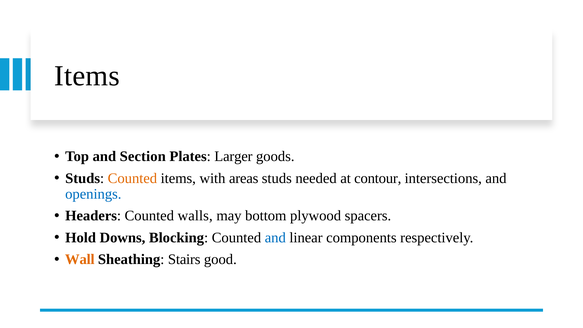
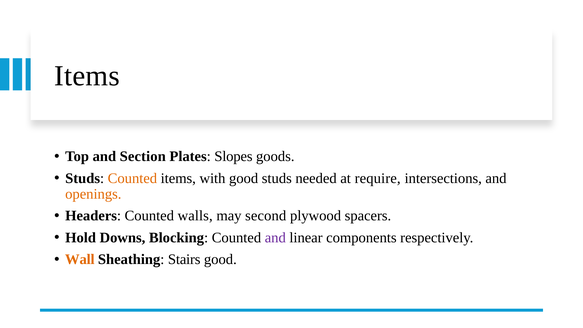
Larger: Larger -> Slopes (233, 156)
with areas: areas -> good (244, 178)
contour: contour -> require (378, 178)
openings colour: blue -> orange (93, 194)
bottom: bottom -> second (266, 216)
and colour: blue -> purple (275, 238)
